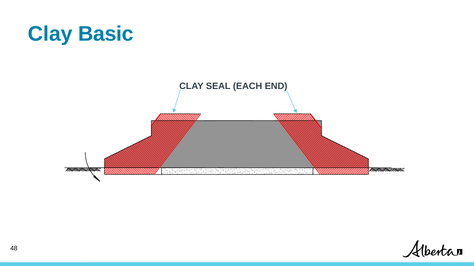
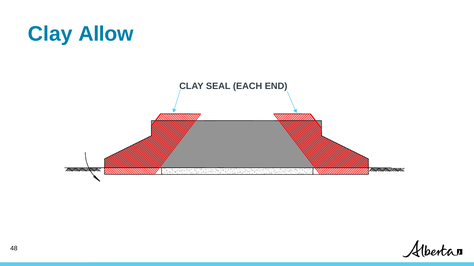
Basic: Basic -> Allow (106, 34)
